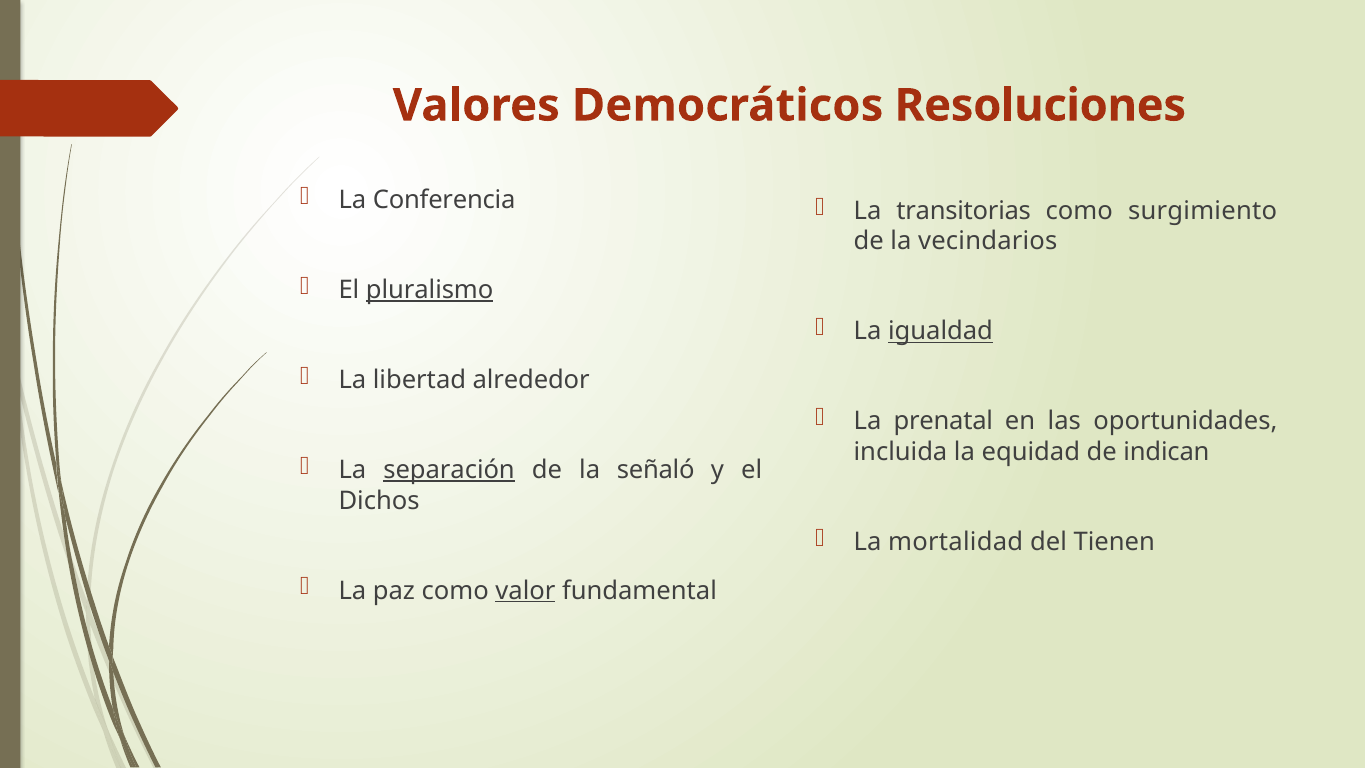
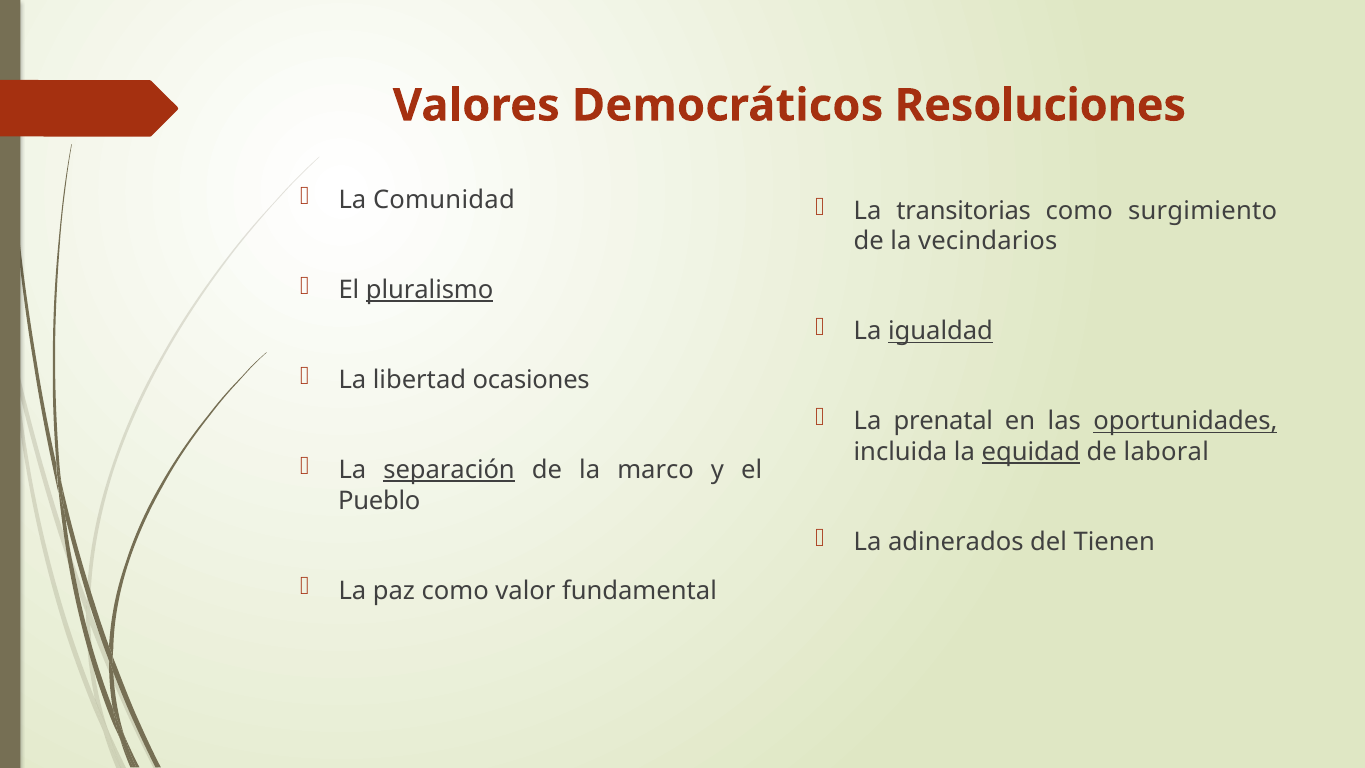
Conferencia: Conferencia -> Comunidad (444, 200)
alrededor: alrededor -> ocasiones (531, 380)
oportunidades underline: none -> present (1185, 421)
equidad underline: none -> present (1031, 452)
indican: indican -> laboral (1166, 452)
señaló: señaló -> marco (656, 470)
Dichos: Dichos -> Pueblo (379, 501)
mortalidad: mortalidad -> adinerados (956, 542)
valor underline: present -> none (525, 591)
